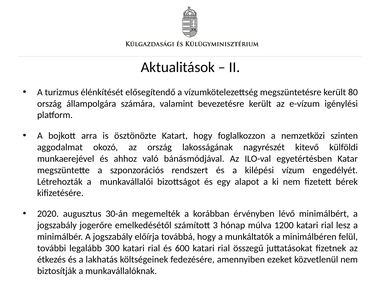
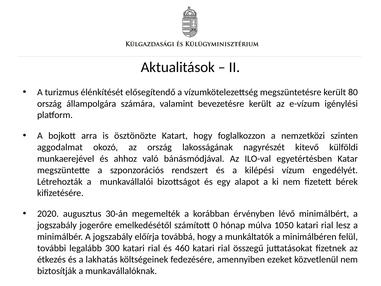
3: 3 -> 0 (215, 225)
1200: 1200 -> 1050 (284, 225)
600: 600 -> 460 (182, 248)
